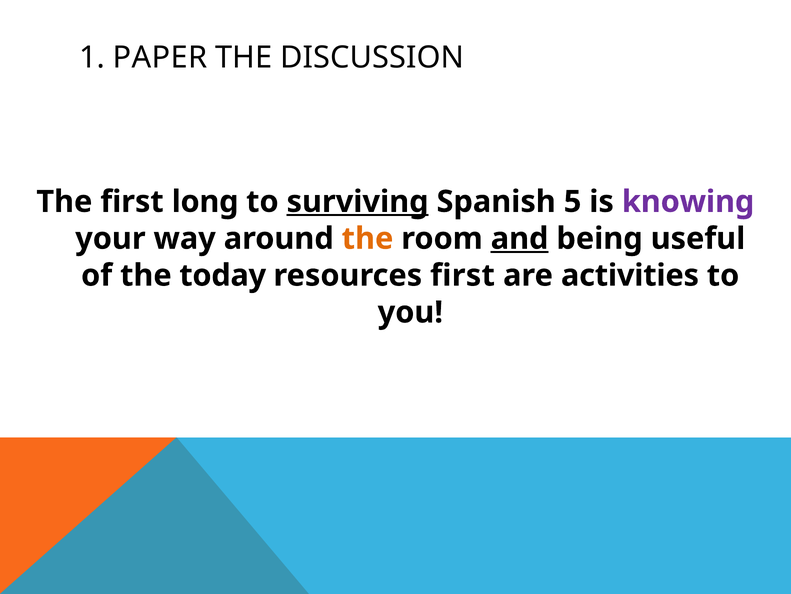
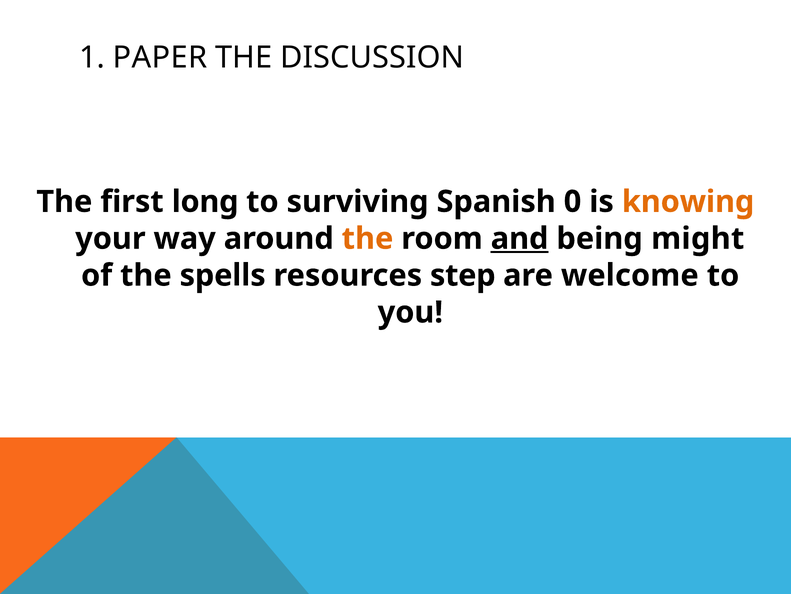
surviving underline: present -> none (358, 201)
5: 5 -> 0 (573, 201)
knowing colour: purple -> orange (688, 201)
useful: useful -> might (698, 238)
today: today -> spells (223, 275)
resources first: first -> step (463, 275)
activities: activities -> welcome (630, 275)
